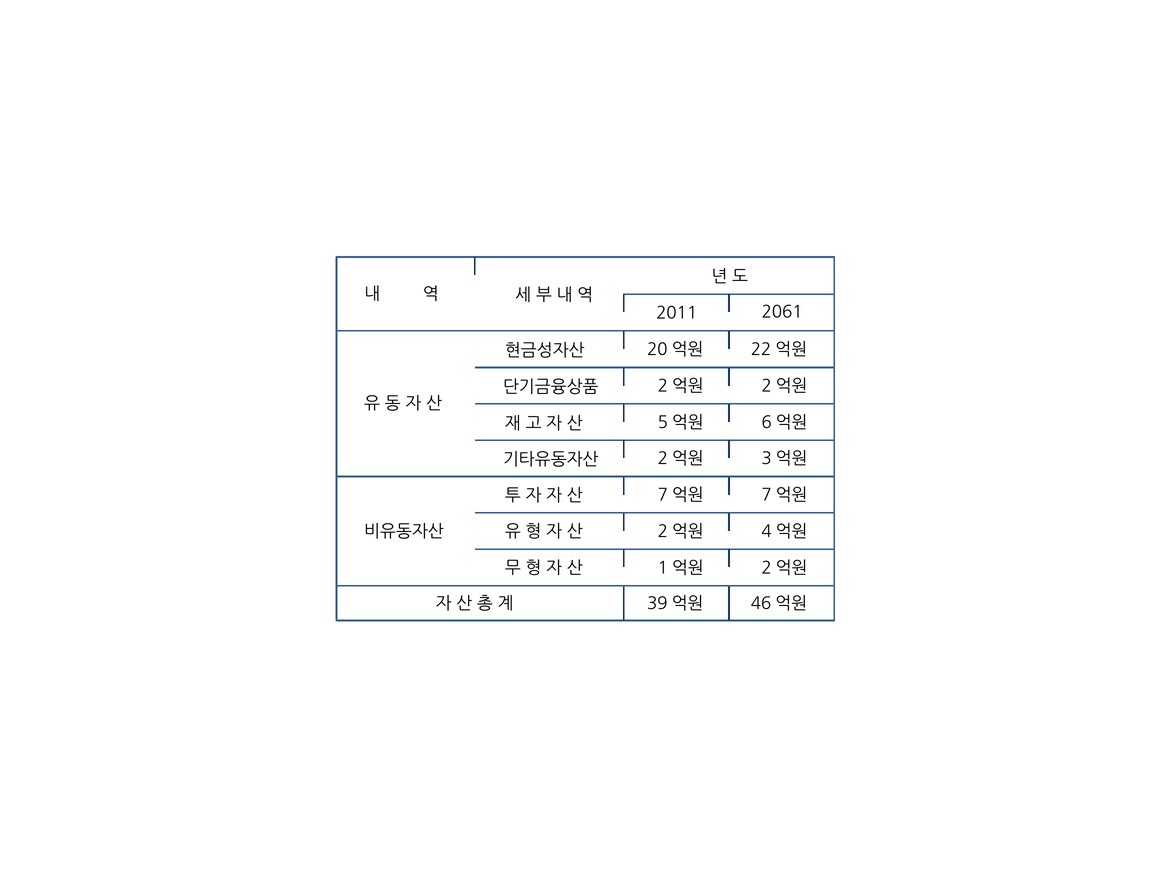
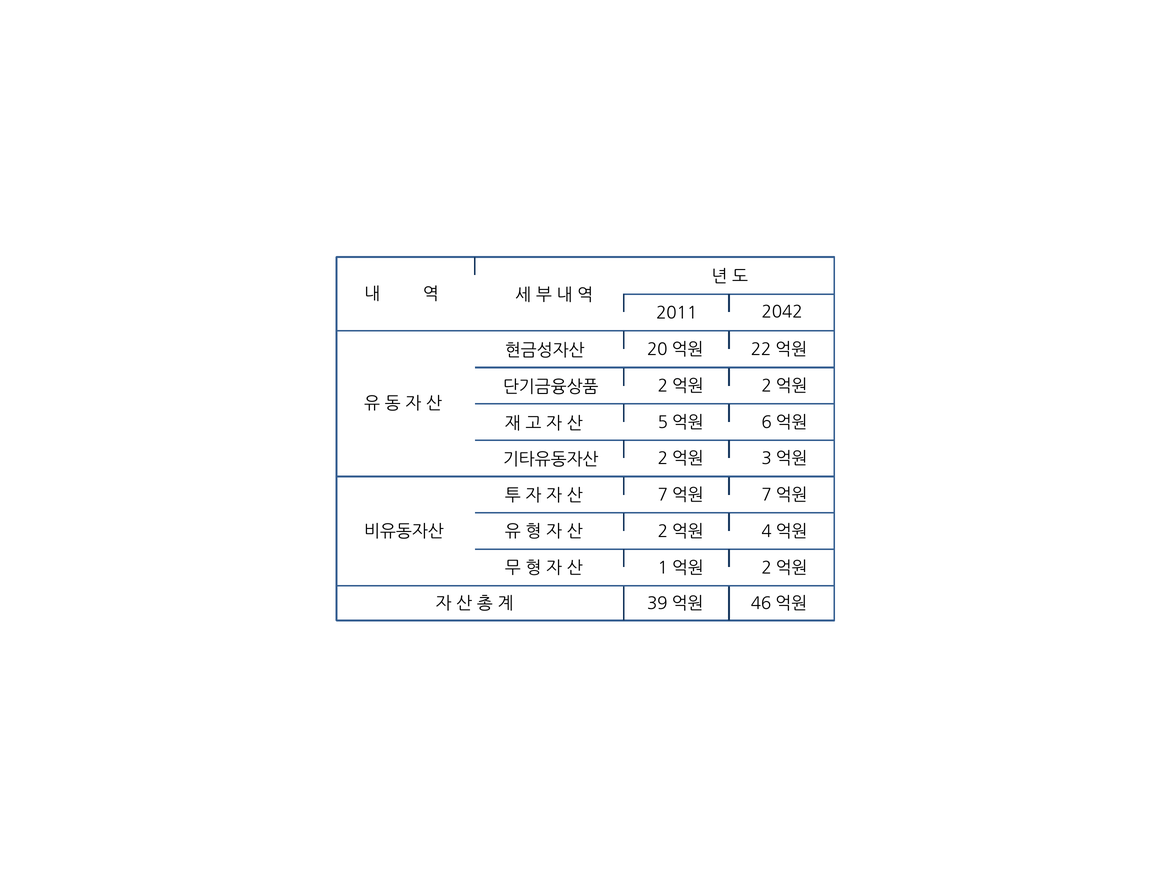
2061: 2061 -> 2042 (782, 312)
